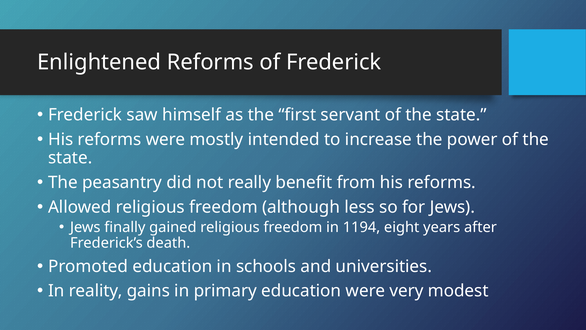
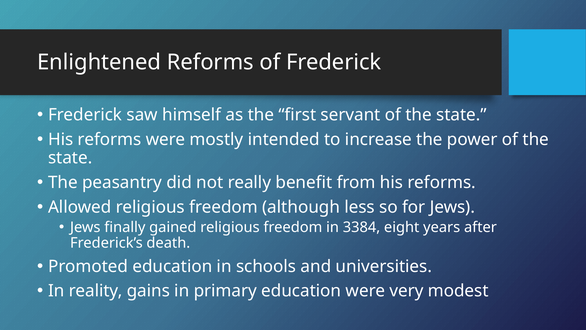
1194: 1194 -> 3384 (361, 227)
